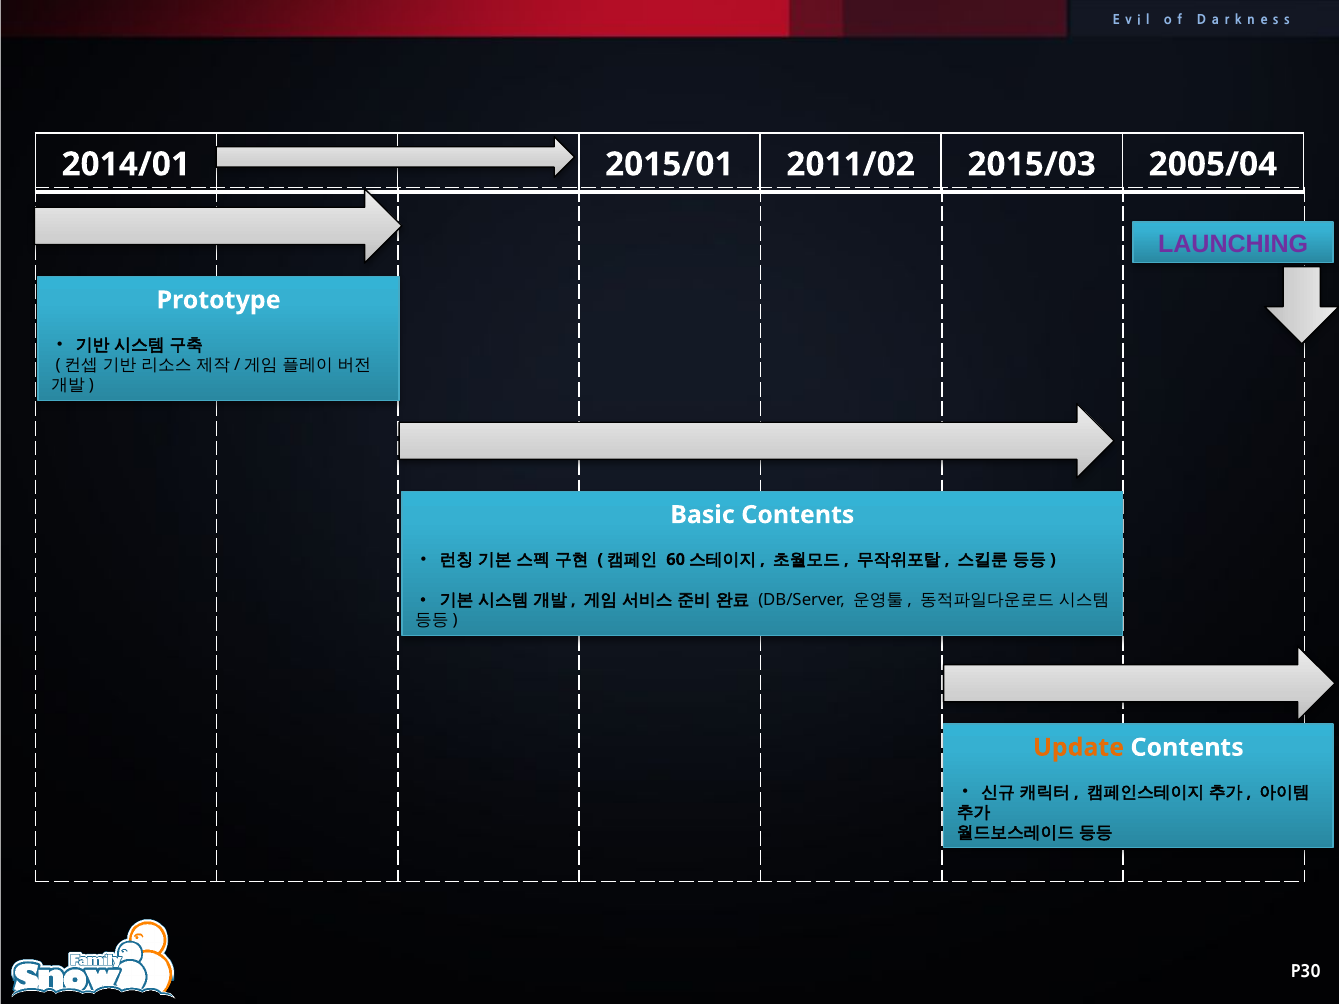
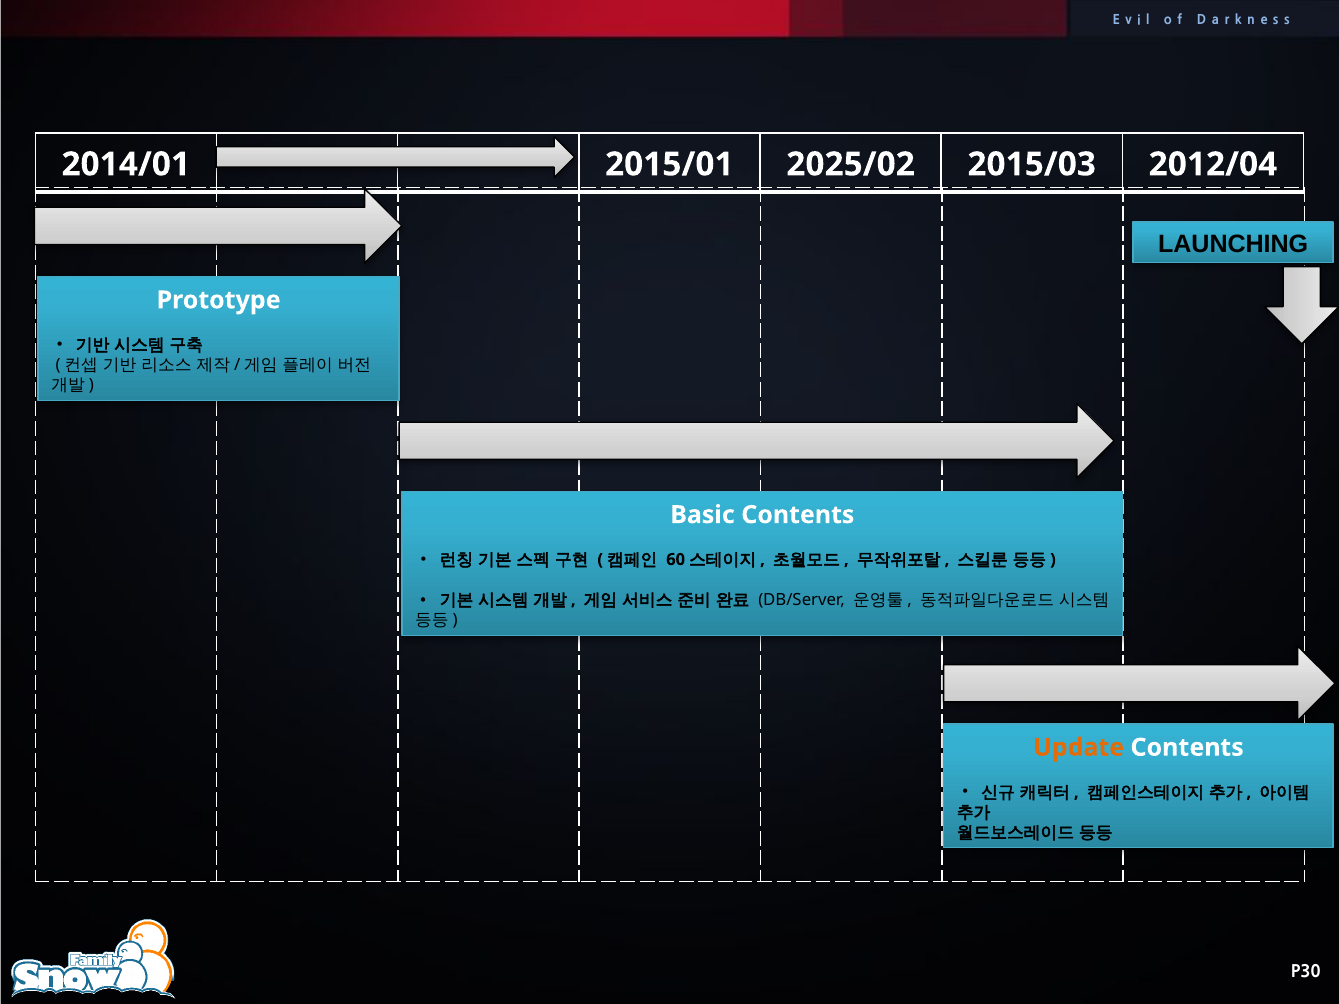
2011/02: 2011/02 -> 2025/02 (851, 164)
2005/04: 2005/04 -> 2012/04 (1213, 164)
LAUNCHING colour: purple -> black (1233, 244)
